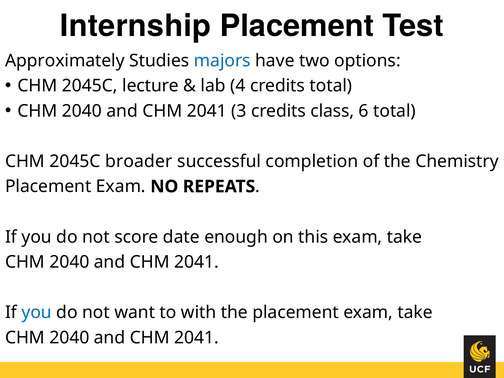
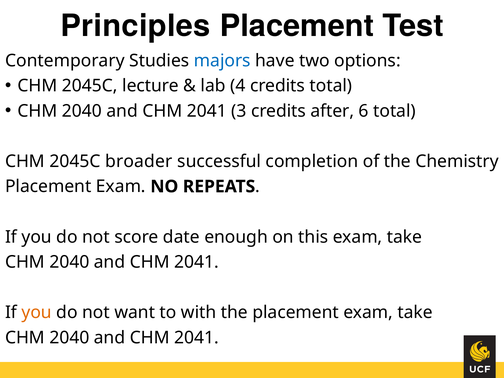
Internship: Internship -> Principles (135, 26)
Approximately: Approximately -> Contemporary (65, 61)
class: class -> after (332, 111)
you colour: blue -> orange (37, 312)
